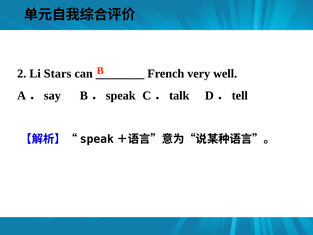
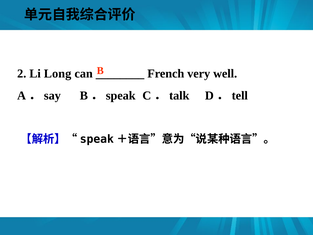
Stars: Stars -> Long (58, 74)
